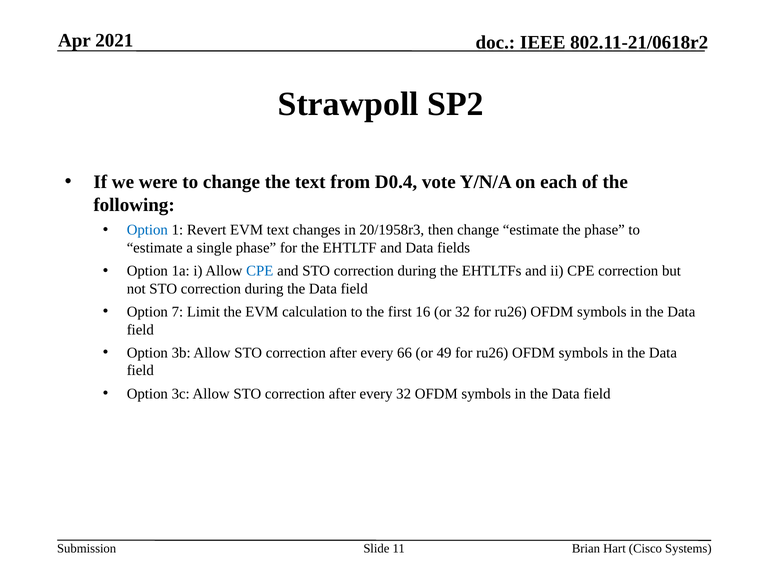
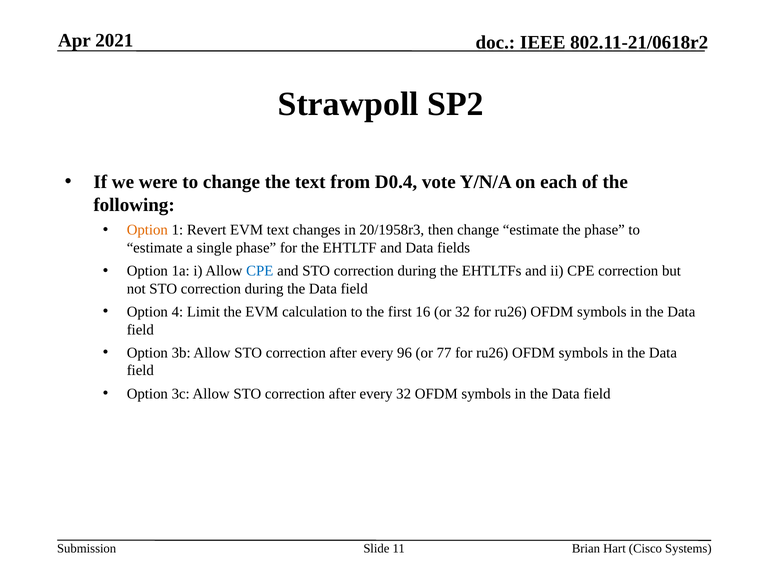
Option colour: blue -> orange (147, 230)
7: 7 -> 4 (177, 312)
66: 66 -> 96 (404, 352)
49: 49 -> 77 (444, 352)
